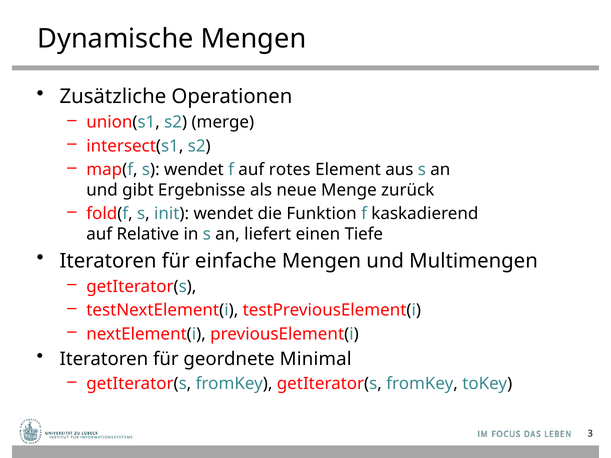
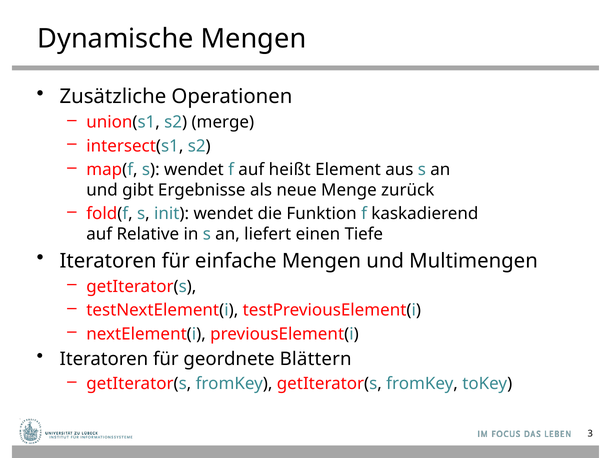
rotes: rotes -> heißt (290, 170)
Minimal: Minimal -> Blättern (316, 359)
